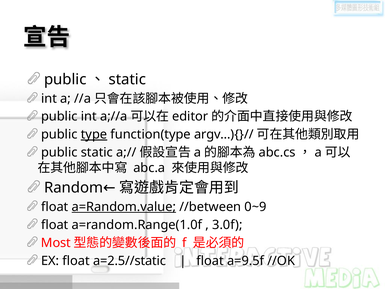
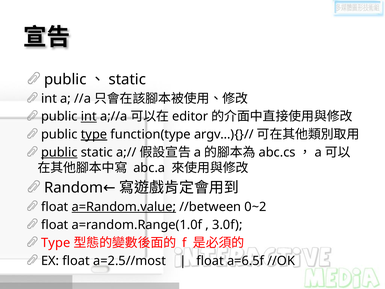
int underline: none -> present (89, 116)
public underline: none -> present (59, 152)
0~9: 0~9 -> 0~2 (256, 207)
Most: Most -> Type (56, 243)
a=2.5//static: a=2.5//static -> a=2.5//most (130, 261)
a=9.5f: a=9.5f -> a=6.5f (246, 261)
